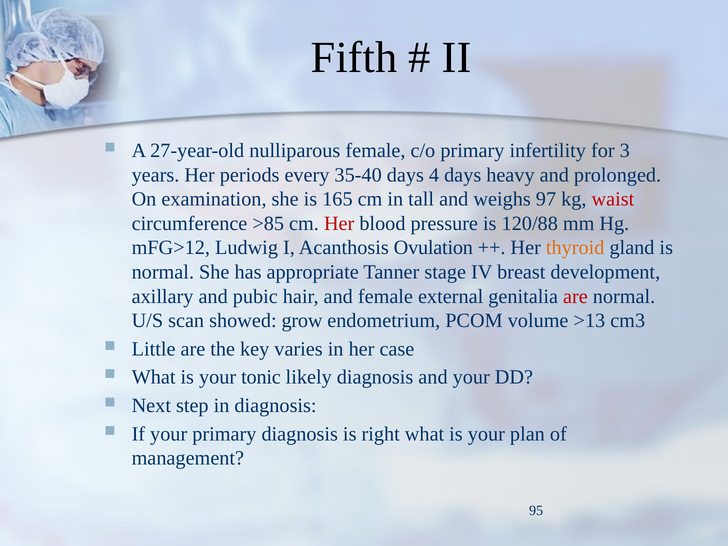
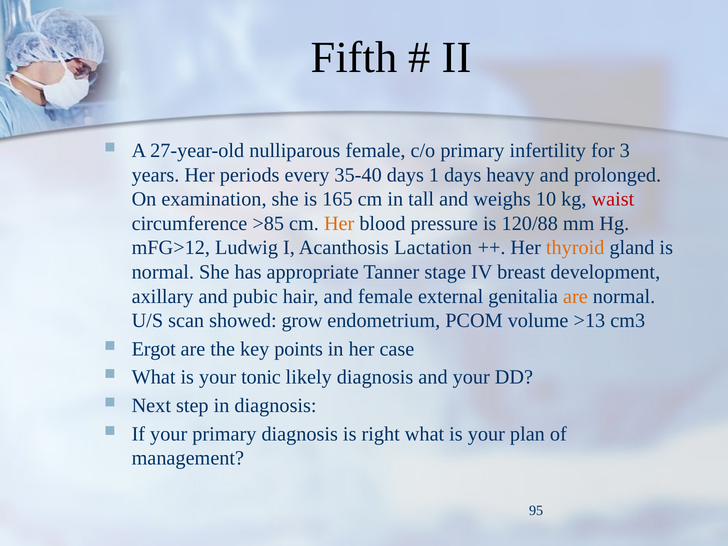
4: 4 -> 1 (434, 175)
97: 97 -> 10 (546, 199)
Her colour: red -> orange (339, 224)
Ovulation: Ovulation -> Lactation (433, 248)
are colour: red -> orange (575, 296)
Little: Little -> Ergot (154, 349)
varies: varies -> points (299, 349)
